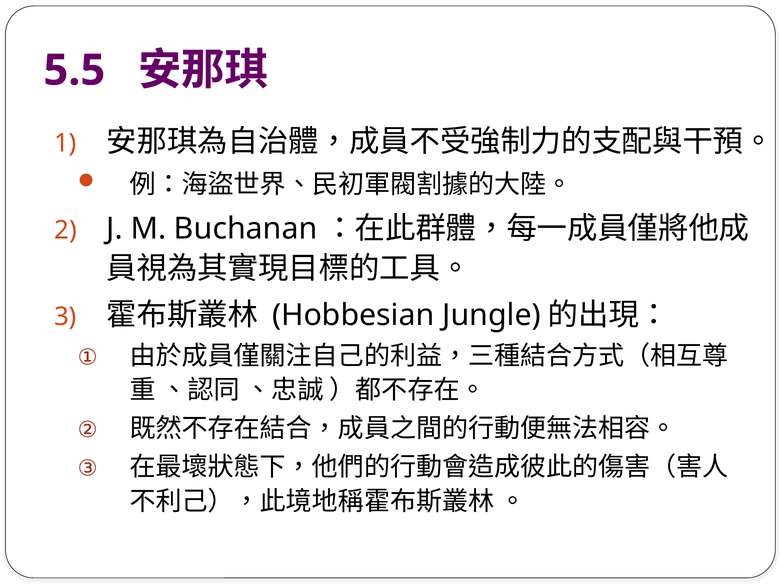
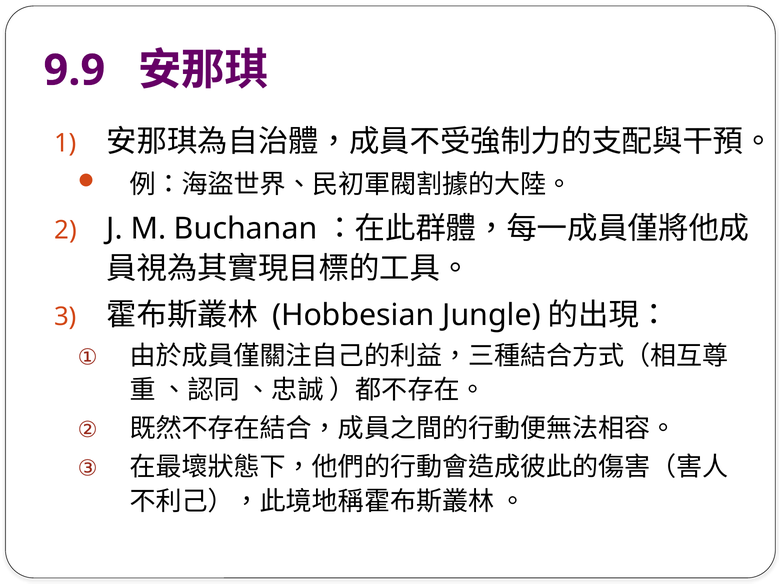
5.5: 5.5 -> 9.9 (74, 70)
